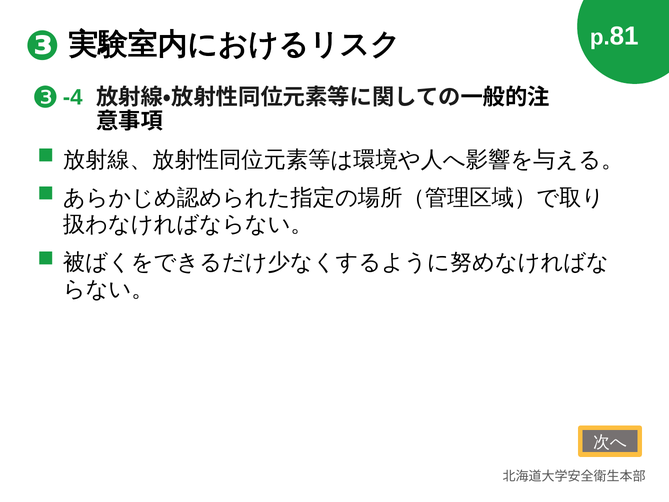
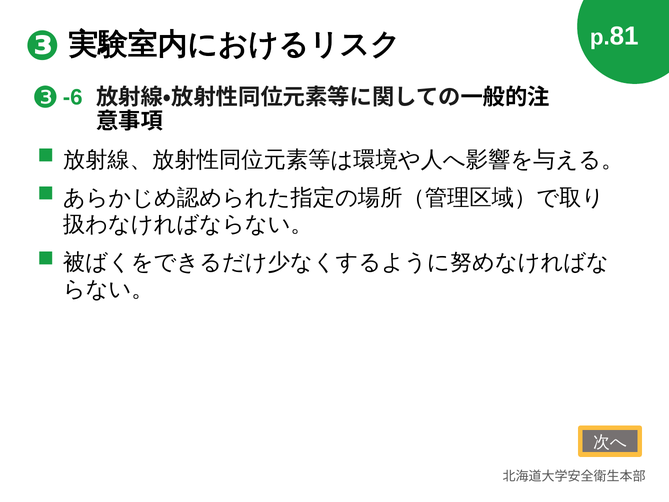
-4: -4 -> -6 (73, 97)
